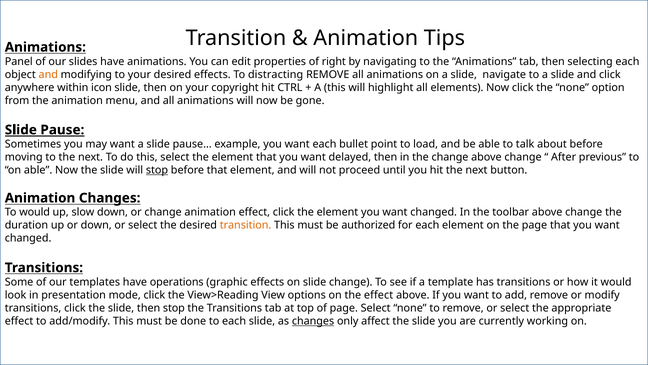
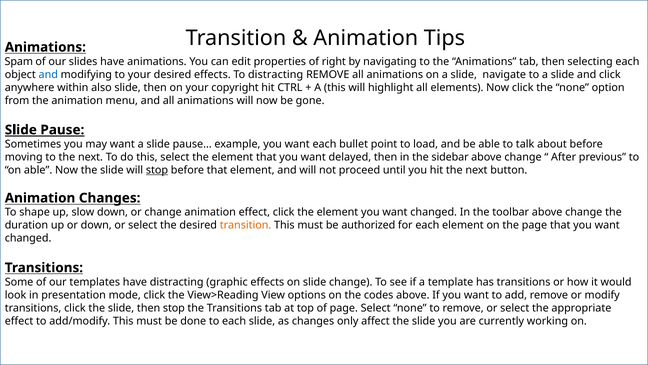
Panel: Panel -> Spam (19, 62)
and colour: orange -> blue (48, 74)
icon: icon -> also (101, 87)
the change: change -> sidebar (450, 157)
To would: would -> shape (35, 212)
have operations: operations -> distracting (177, 282)
the effect: effect -> codes (379, 295)
changes underline: present -> none (313, 321)
